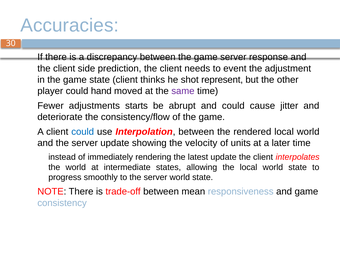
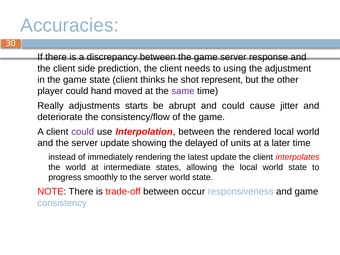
event: event -> using (235, 68)
Fewer: Fewer -> Really (51, 106)
could colour: blue -> purple (83, 132)
velocity: velocity -> delayed (201, 143)
mean: mean -> occur (193, 192)
